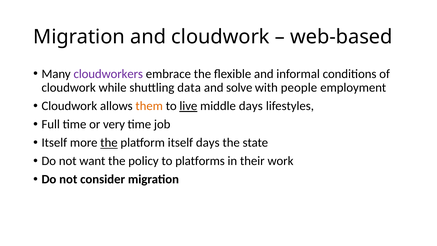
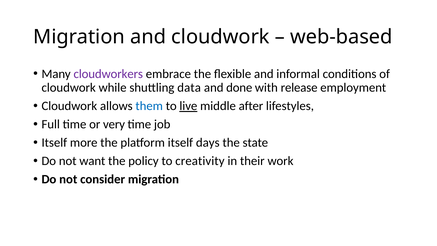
solve: solve -> done (239, 88)
people: people -> release (299, 88)
them colour: orange -> blue (149, 106)
middle days: days -> after (251, 106)
the underline: present -> none (109, 143)
platforms: platforms -> creativity (200, 161)
